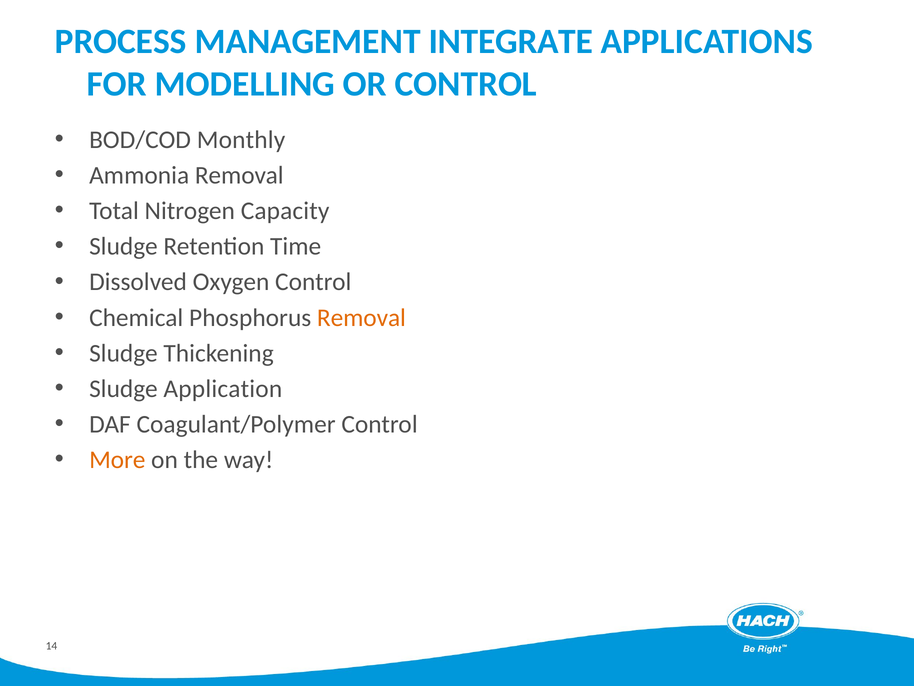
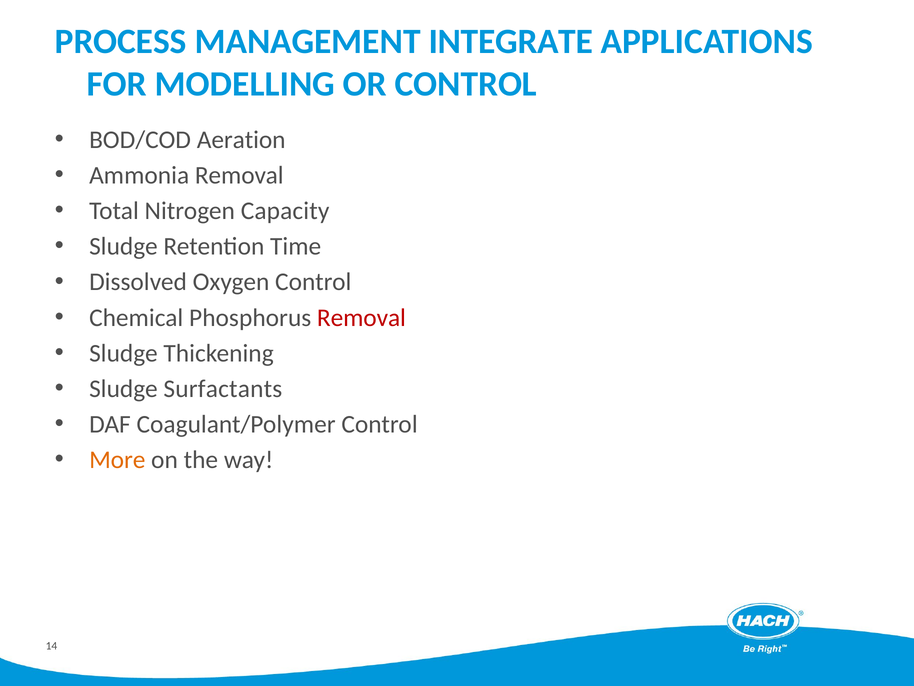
Monthly: Monthly -> Aeration (241, 140)
Removal colour: orange -> red (361, 317)
Application: Application -> Surfactants (223, 389)
